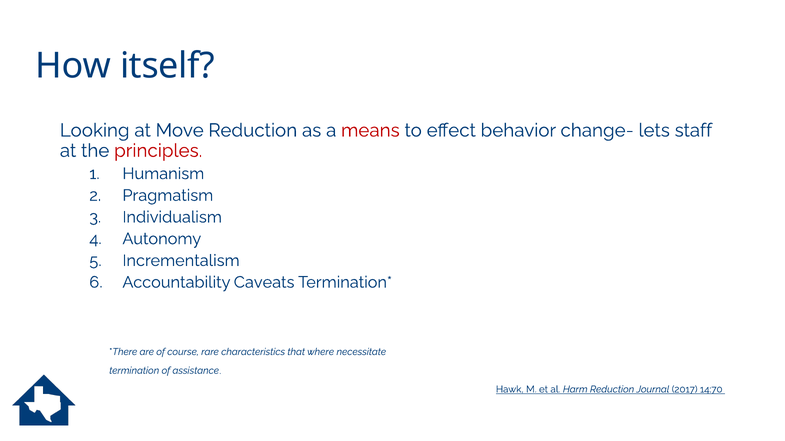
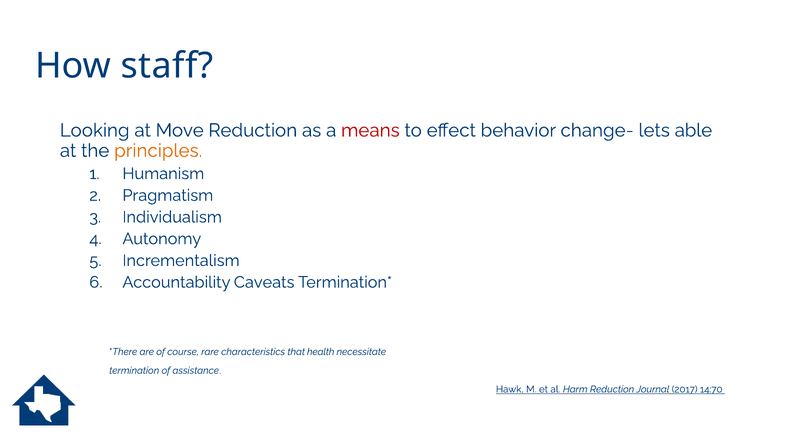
itself: itself -> staff (167, 66)
staff: staff -> able (693, 131)
principles colour: red -> orange (158, 151)
where: where -> health (321, 352)
